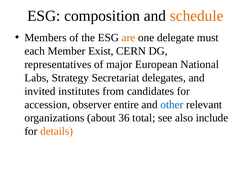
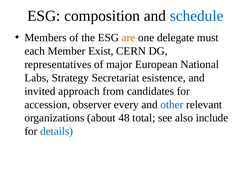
schedule colour: orange -> blue (197, 16)
delegates: delegates -> esistence (164, 78)
institutes: institutes -> approach (79, 91)
entire: entire -> every (126, 105)
36: 36 -> 48 (124, 118)
details colour: orange -> blue (57, 131)
